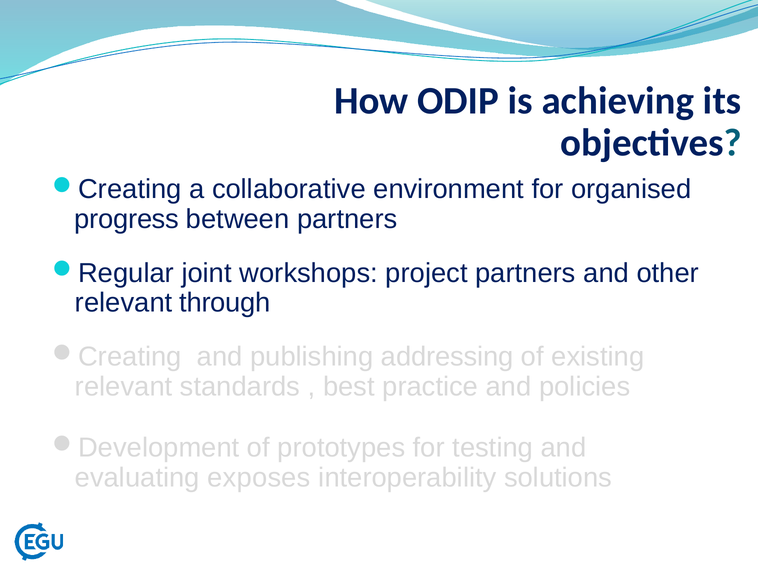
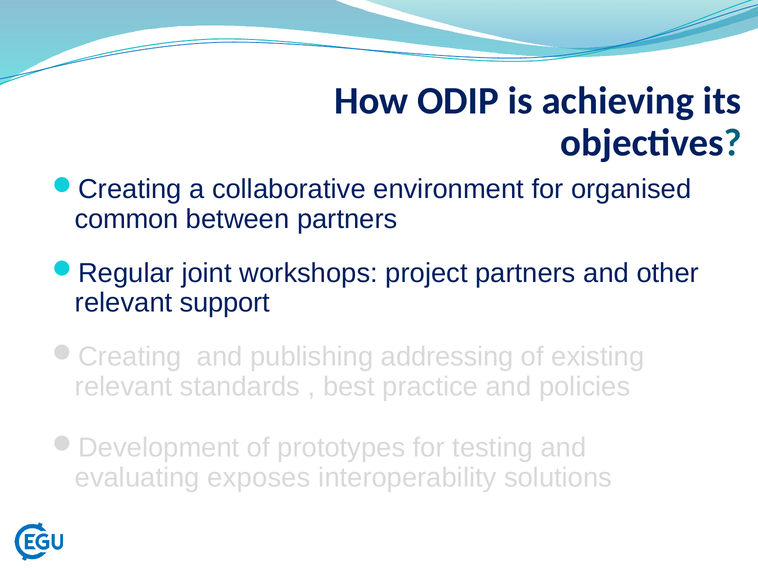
progress: progress -> common (127, 219)
through: through -> support (225, 303)
